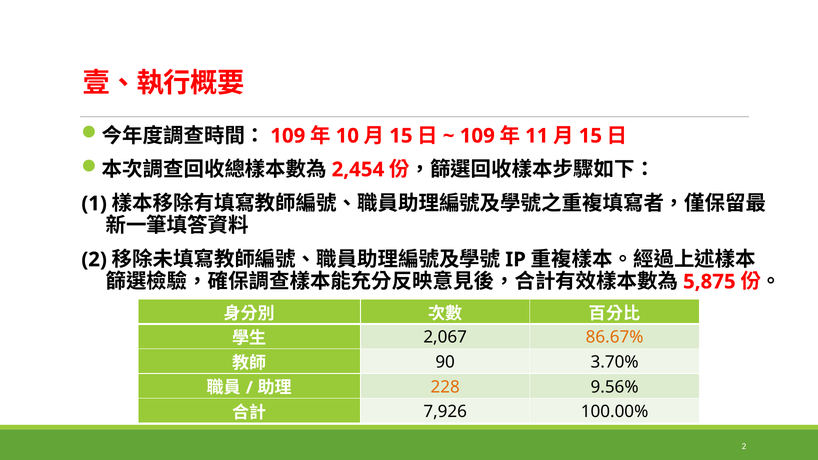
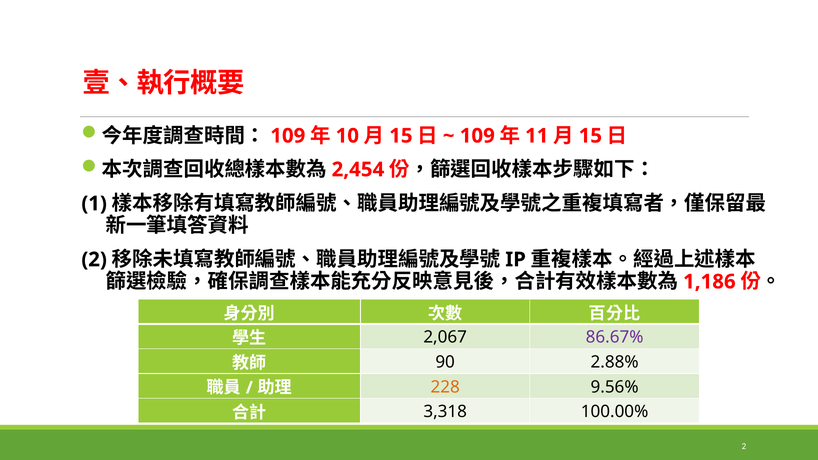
5,875: 5,875 -> 1,186 (709, 282)
86.67% colour: orange -> purple (615, 337)
3.70%: 3.70% -> 2.88% (615, 362)
7,926: 7,926 -> 3,318 (445, 412)
